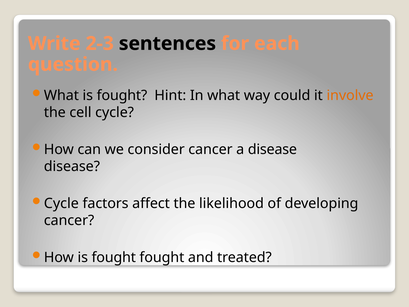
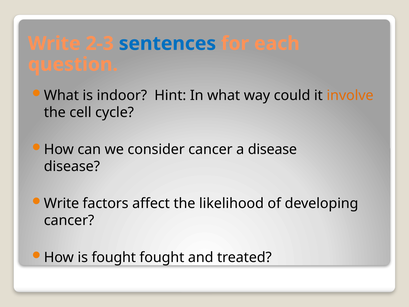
sentences colour: black -> blue (167, 43)
What is fought: fought -> indoor (122, 95)
Cycle: Cycle -> Write (61, 203)
